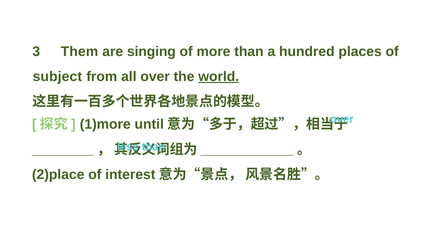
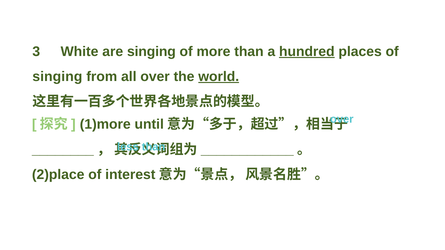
Them: Them -> White (80, 52)
hundred underline: none -> present (307, 52)
subject: subject -> singing (57, 77)
